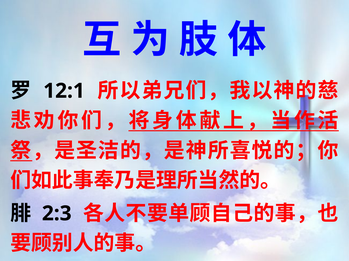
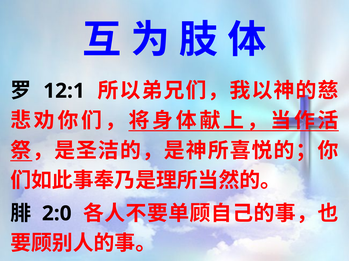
2:3: 2:3 -> 2:0 (57, 214)
